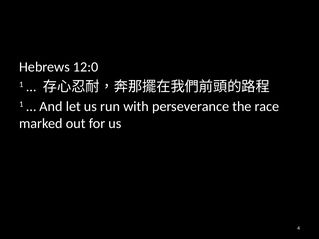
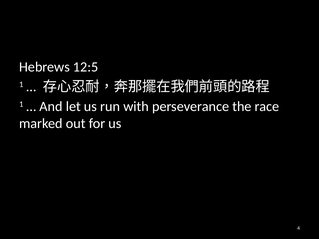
12:0: 12:0 -> 12:5 (86, 67)
